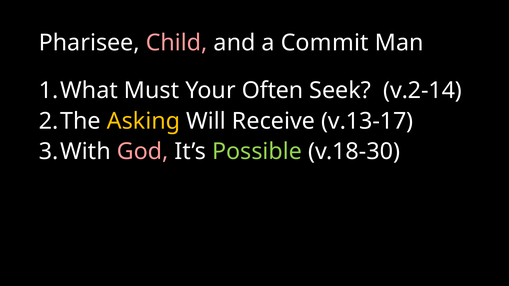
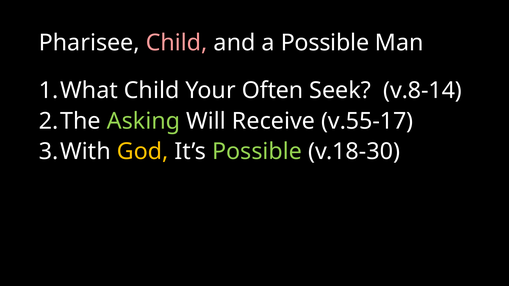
a Commit: Commit -> Possible (325, 43)
Must: Must -> Child (152, 91)
v.2-14: v.2-14 -> v.8-14 (423, 91)
Asking colour: yellow -> light green (144, 121)
v.13-17: v.13-17 -> v.55-17 (367, 121)
God colour: pink -> yellow (143, 152)
